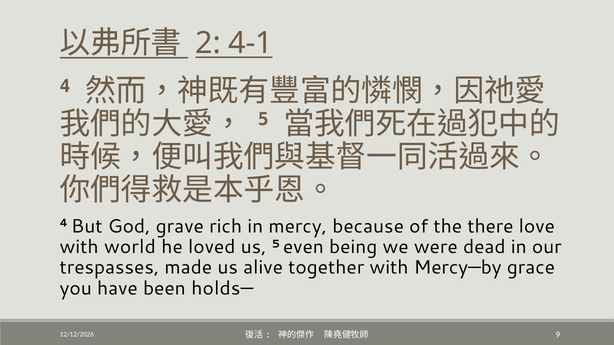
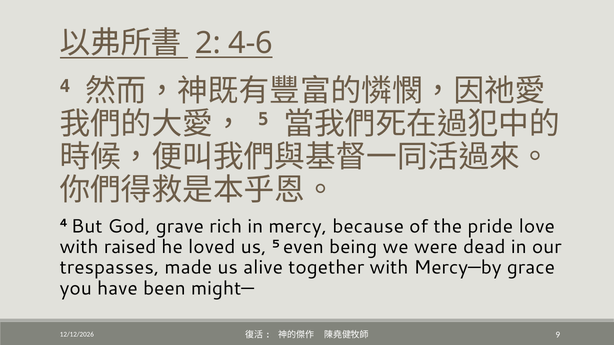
4-1: 4-1 -> 4-6 (251, 43)
there: there -> pride (490, 226)
world: world -> raised (130, 247)
holds—: holds— -> might— (223, 289)
